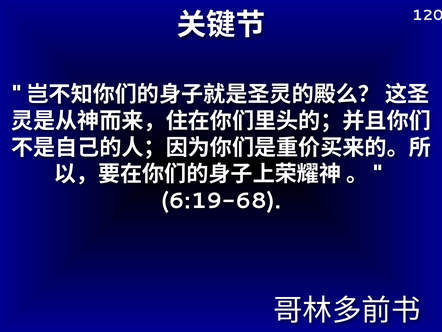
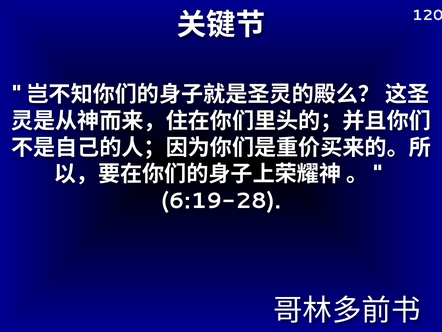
6:19-68: 6:19-68 -> 6:19-28 (221, 201)
